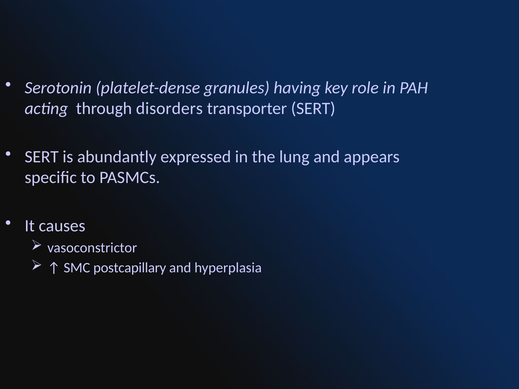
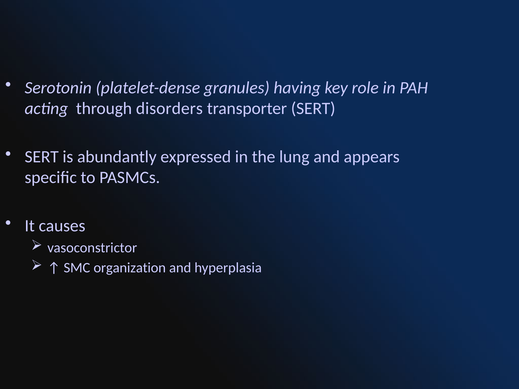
postcapillary: postcapillary -> organization (130, 268)
